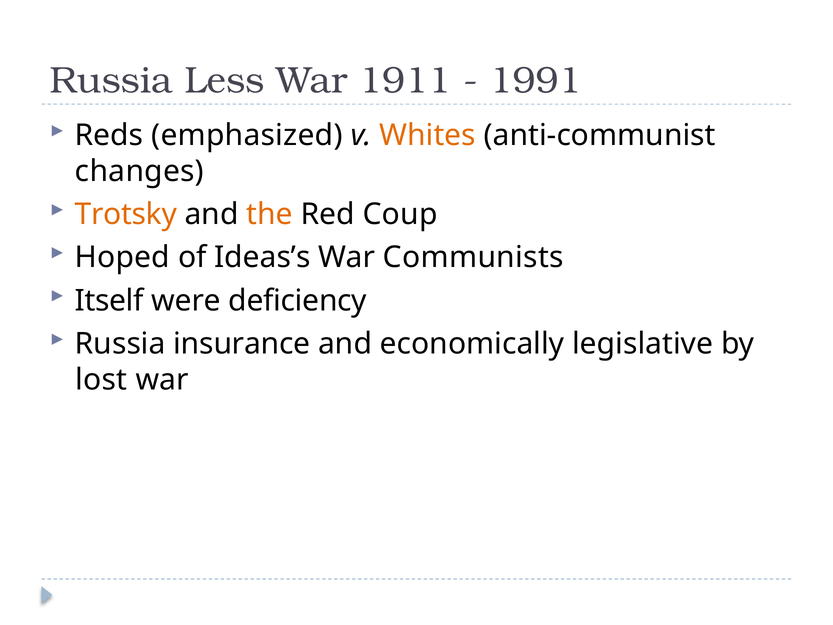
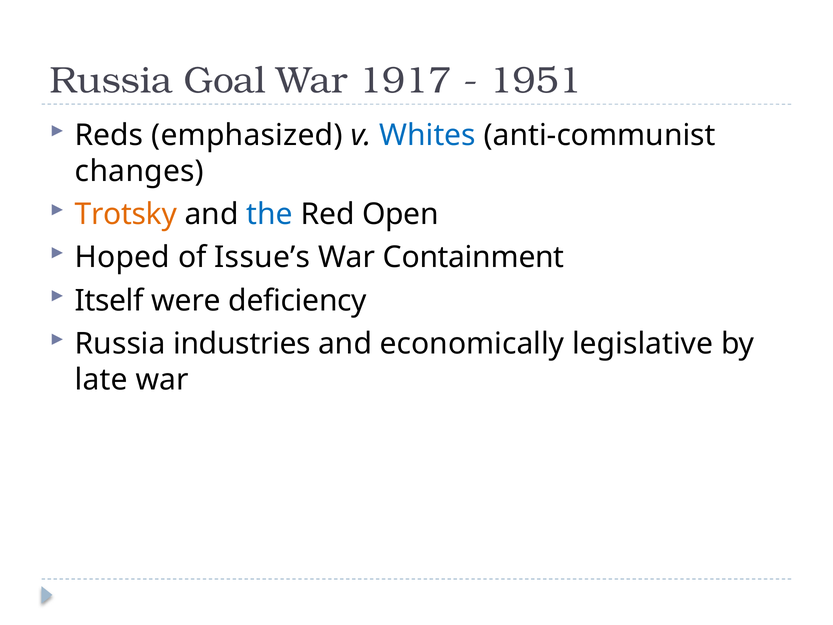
Less: Less -> Goal (225, 80)
1911: 1911 -> 1917 (405, 80)
1991: 1991 -> 1951 (536, 80)
Whites colour: orange -> blue (428, 135)
the colour: orange -> blue (270, 214)
Coup: Coup -> Open (400, 214)
Ideas’s: Ideas’s -> Issue’s (262, 257)
Communists: Communists -> Containment (474, 257)
insurance: insurance -> industries (242, 344)
lost: lost -> late (101, 380)
